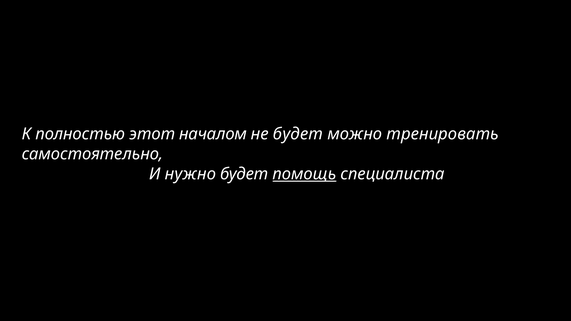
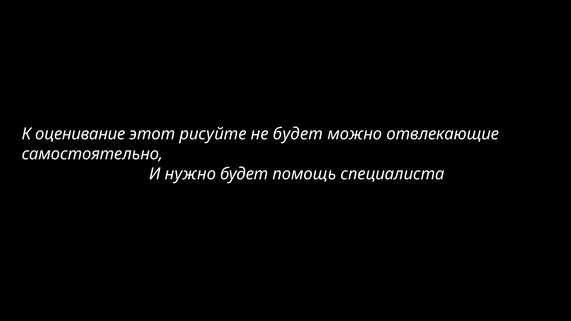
полностью: полностью -> оценивание (80, 134)
началом: началом -> рисуйте (213, 134)
тренировать: тренировать -> отвлекающие (443, 134)
помощь underline: present -> none (304, 174)
